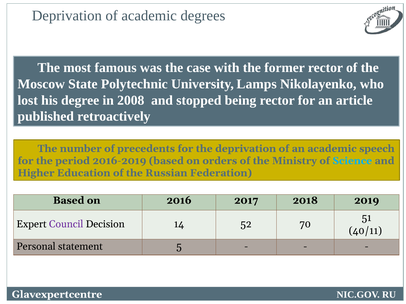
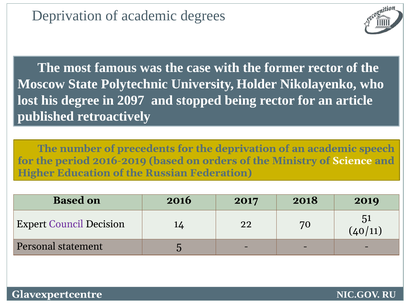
Lamps: Lamps -> Holder (257, 84)
2008: 2008 -> 2097 (131, 100)
Science colour: light blue -> white (352, 161)
52: 52 -> 22 (246, 225)
